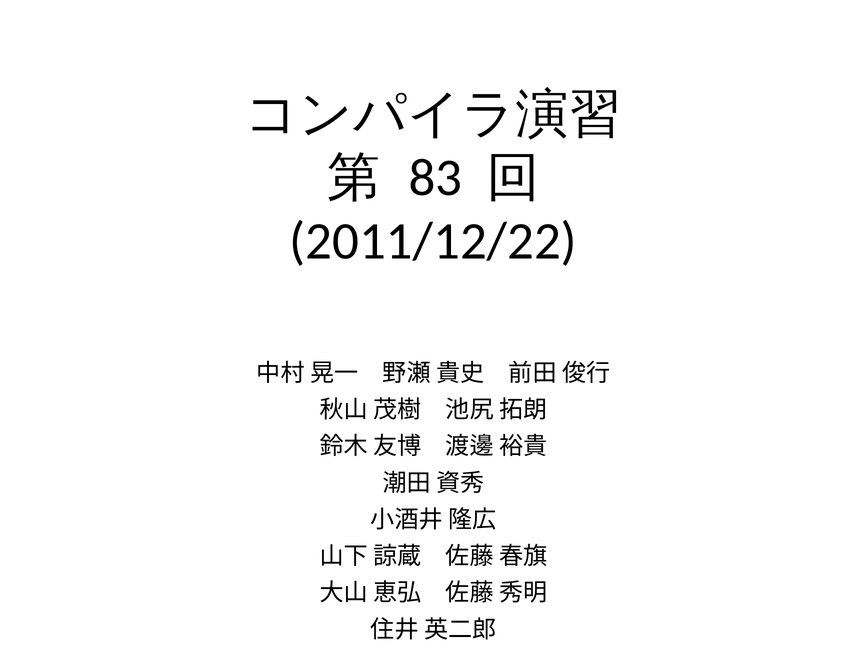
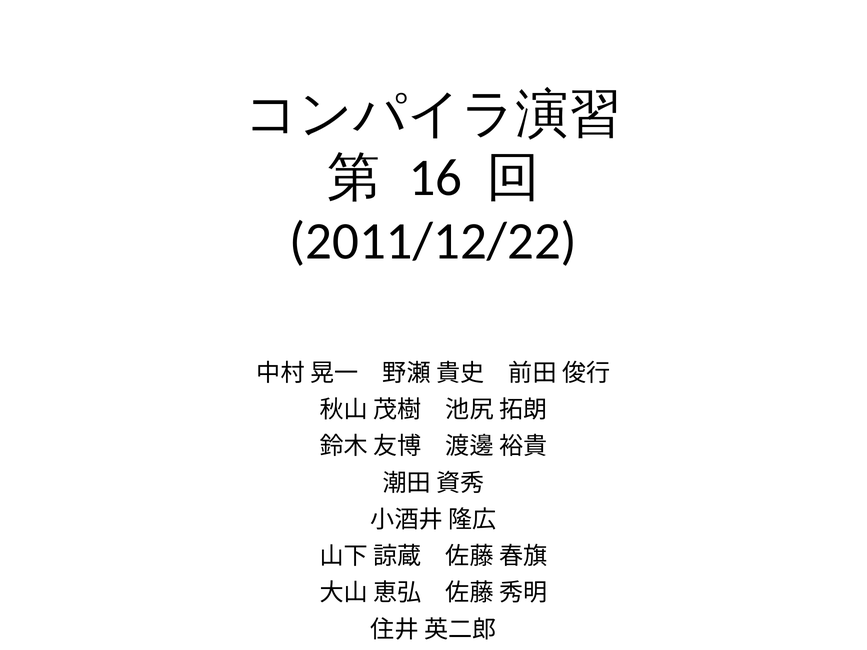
83: 83 -> 16 (435, 178)
